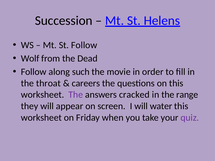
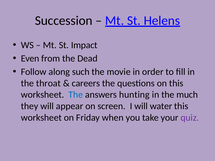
St Follow: Follow -> Impact (84, 45)
Wolf: Wolf -> Even (30, 58)
The colour: purple -> blue (76, 95)
cracked: cracked -> hunting (134, 95)
range: range -> much (187, 95)
